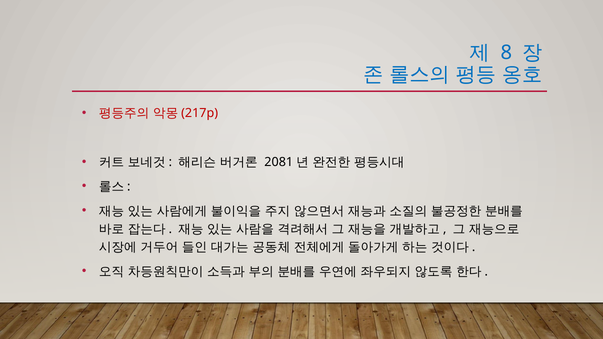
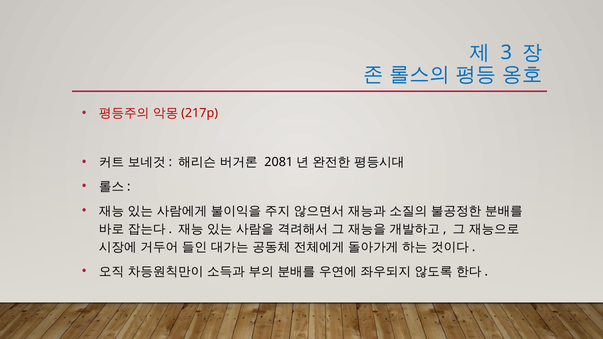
8: 8 -> 3 (506, 53)
